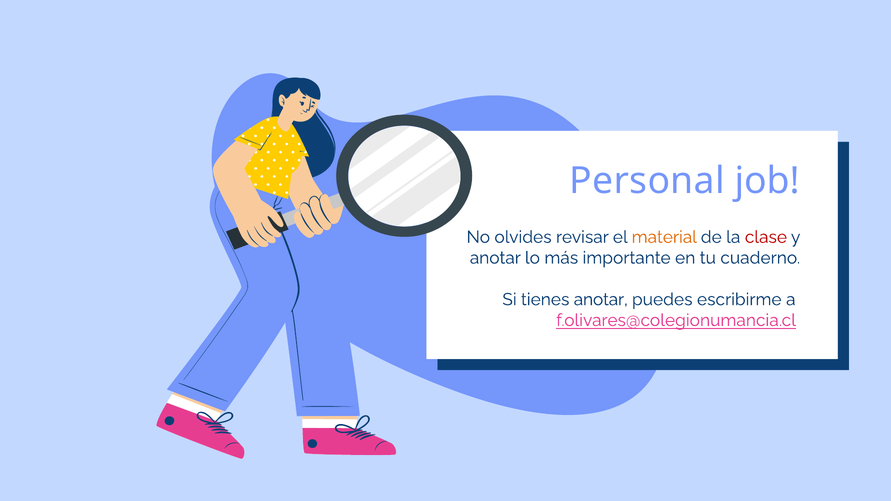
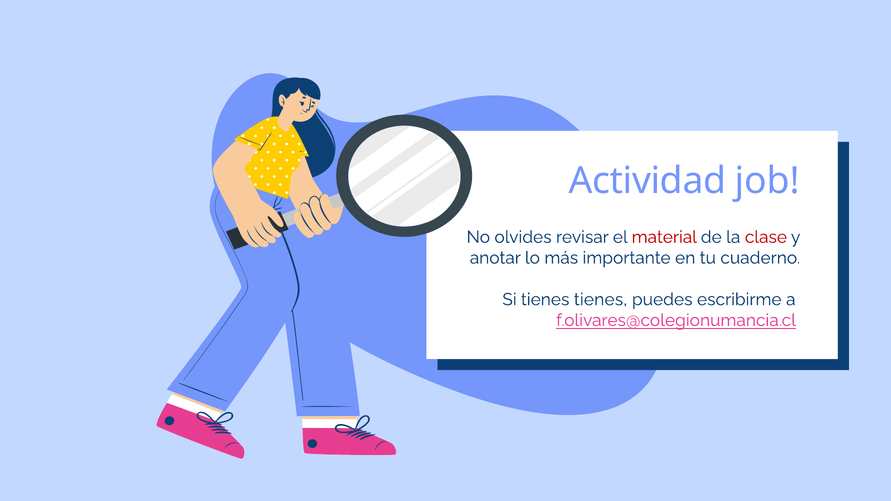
Personal: Personal -> Actividad (647, 181)
material colour: orange -> red (664, 237)
tienes anotar: anotar -> tienes (601, 300)
